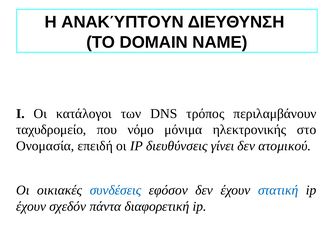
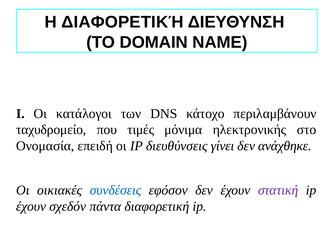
Η ΑΝΑΚΎΠΤΟΥΝ: ΑΝΑΚΎΠΤΟΥΝ -> ΔΙΑΦΟΡΕΤΙΚΉ (123, 22)
τρόπος: τρόπος -> κάτοχο (205, 113)
νόμο: νόμο -> τιμές (141, 129)
ατομικού: ατομικού -> ανάχθηκε (285, 146)
στατική colour: blue -> purple (278, 190)
